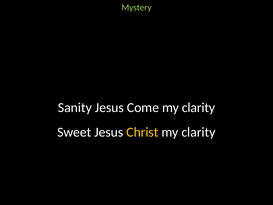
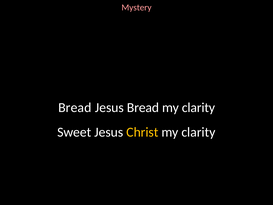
Mystery colour: light green -> pink (137, 7)
Sanity: Sanity -> Bread (75, 107)
Jesus Come: Come -> Bread (143, 107)
